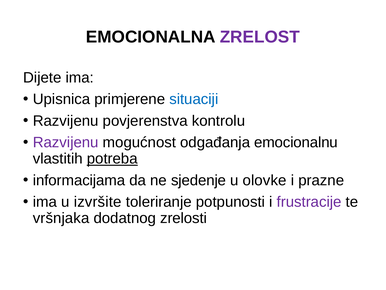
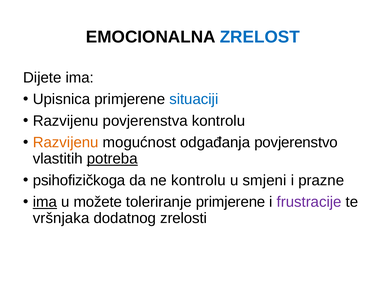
ZRELOST colour: purple -> blue (260, 37)
Razvijenu colour: purple -> orange (66, 142)
emocionalnu: emocionalnu -> povjerenstvo (296, 142)
informacijama: informacijama -> psihofizičkoga (79, 180)
ne sjedenje: sjedenje -> kontrolu (198, 180)
olovke: olovke -> smjeni (265, 180)
ima underline: none -> present (45, 202)
izvršite: izvršite -> možete (98, 202)
toleriranje potpunosti: potpunosti -> primjerene (231, 202)
